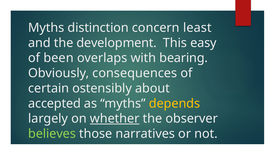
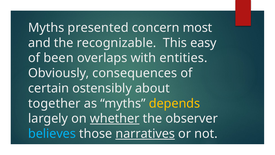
distinction: distinction -> presented (98, 28)
least: least -> most (197, 28)
development: development -> recognizable (117, 43)
bearing: bearing -> entities (183, 58)
accepted: accepted -> together (54, 103)
believes colour: light green -> light blue (52, 133)
narratives underline: none -> present (145, 133)
